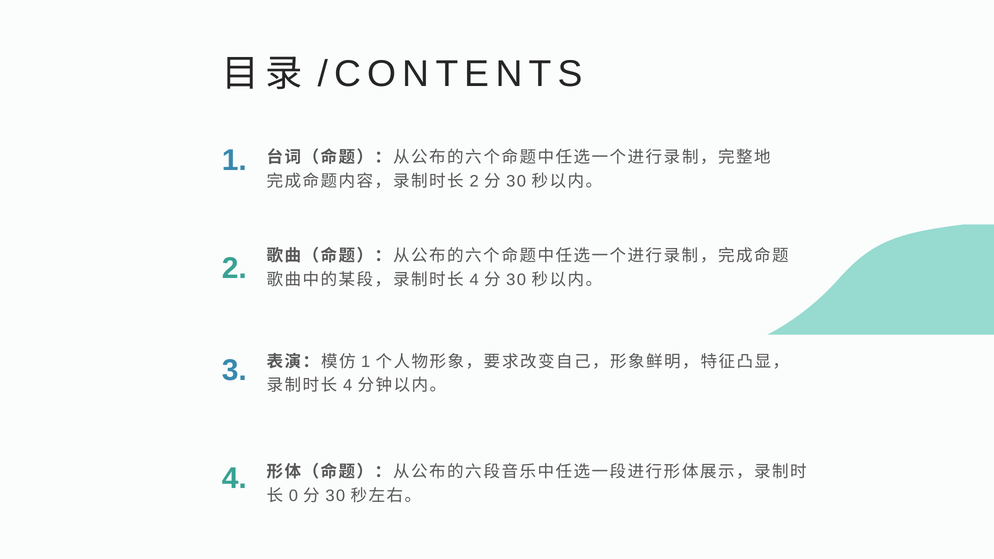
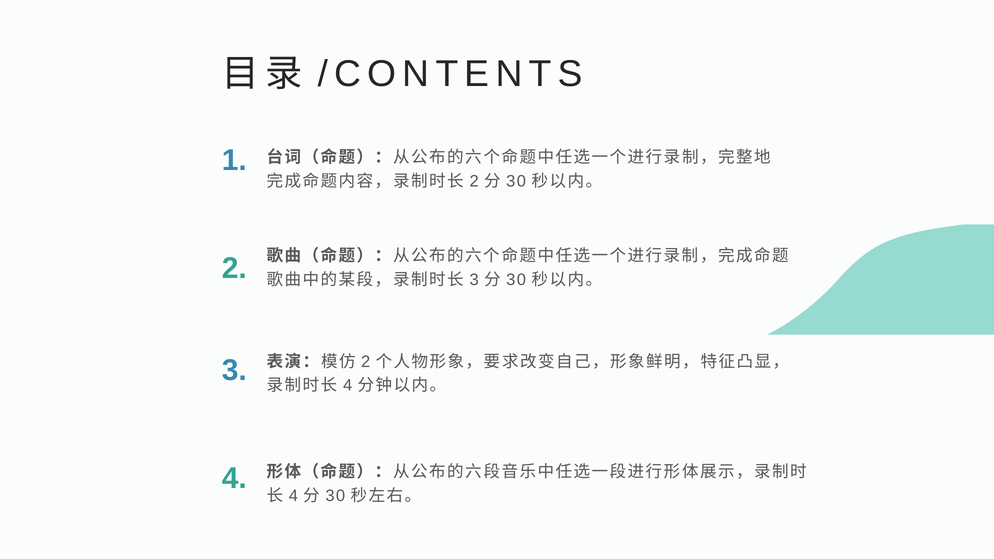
4: 4 -> 3 (474, 280)
1: 1 -> 2 (366, 362)
0: 0 -> 4 (293, 496)
